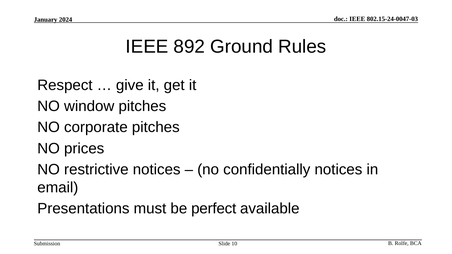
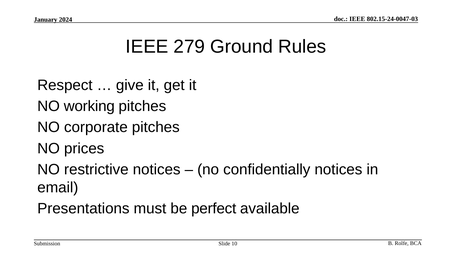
892: 892 -> 279 (189, 47)
window: window -> working (89, 106)
